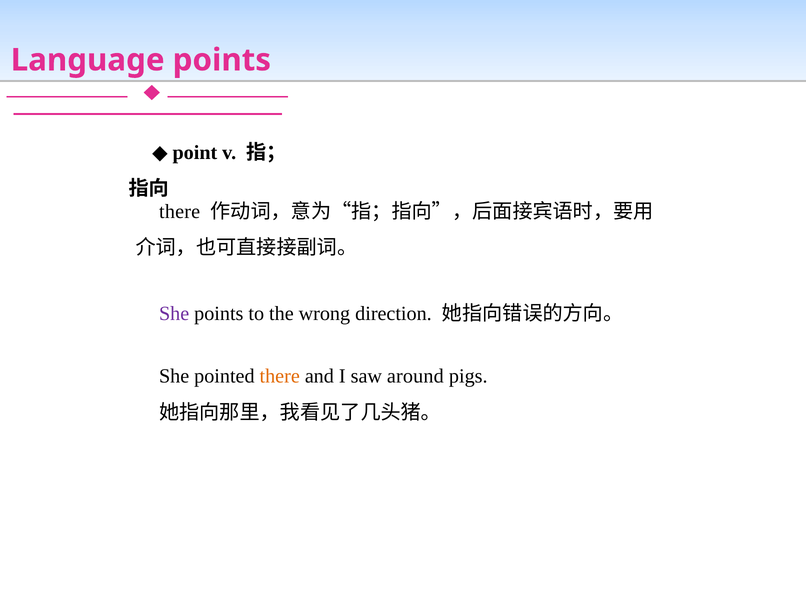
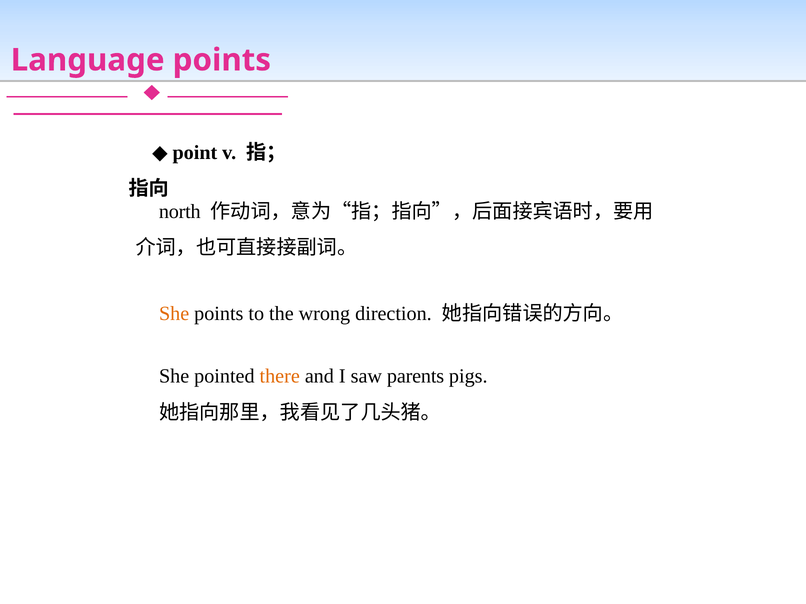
there: there -> north (180, 212)
She colour: purple -> orange (174, 314)
around: around -> parents (416, 377)
